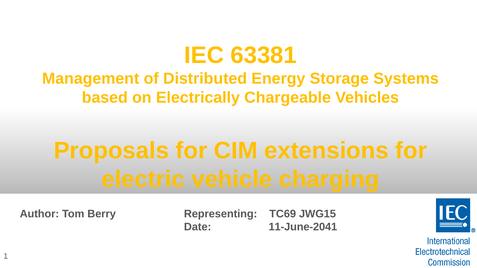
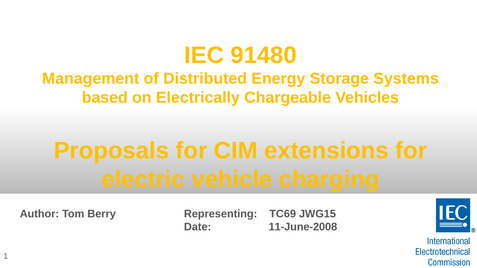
63381: 63381 -> 91480 (264, 55)
11-June-2041: 11-June-2041 -> 11-June-2008 (303, 227)
